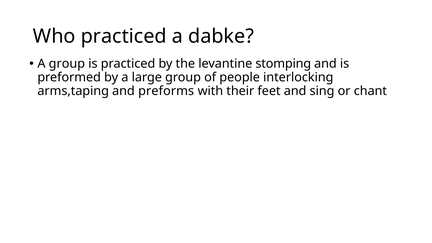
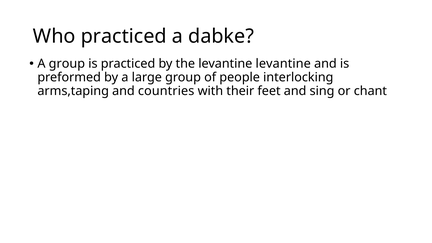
levantine stomping: stomping -> levantine (283, 64)
preforms: preforms -> countries (166, 91)
